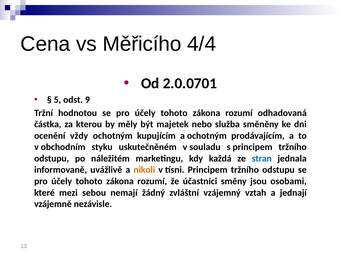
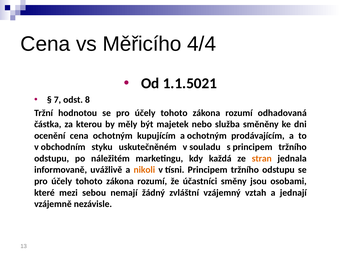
2.0.0701: 2.0.0701 -> 1.1.5021 (190, 83)
5: 5 -> 7 (57, 100)
9: 9 -> 8 (87, 100)
ocenění vždy: vždy -> cena (79, 136)
stran colour: blue -> orange (262, 158)
